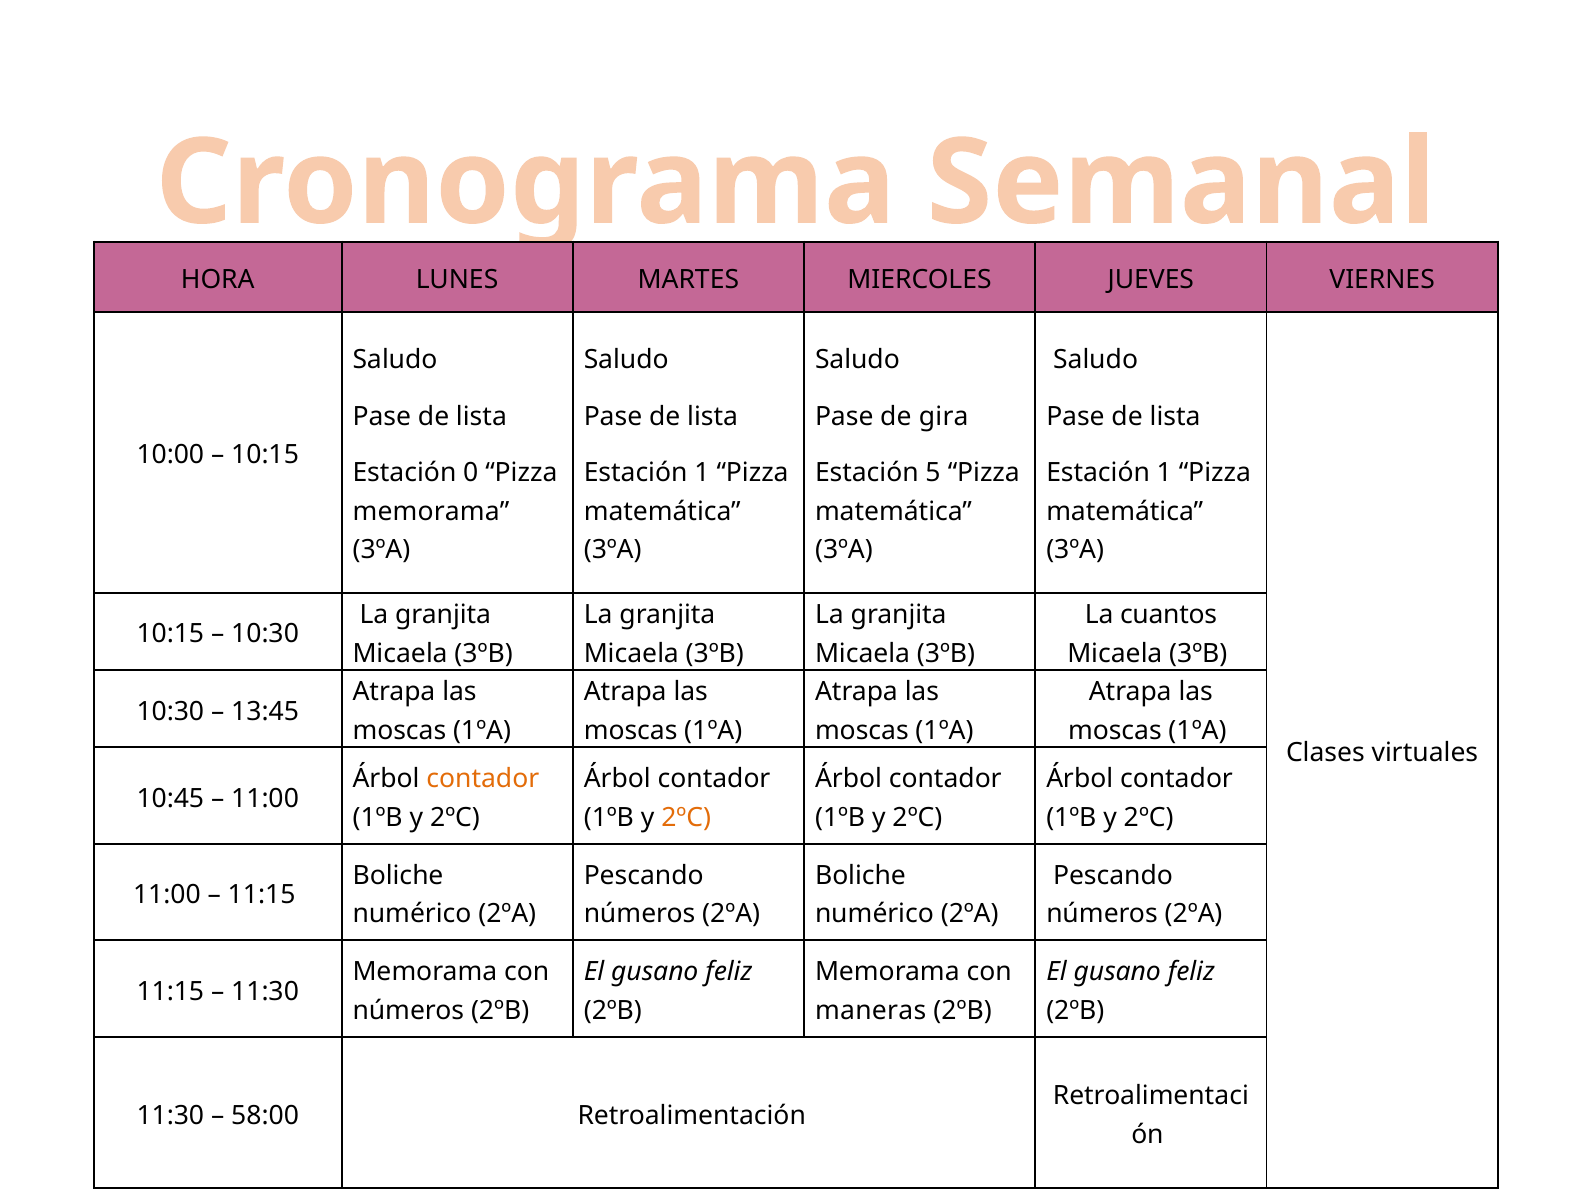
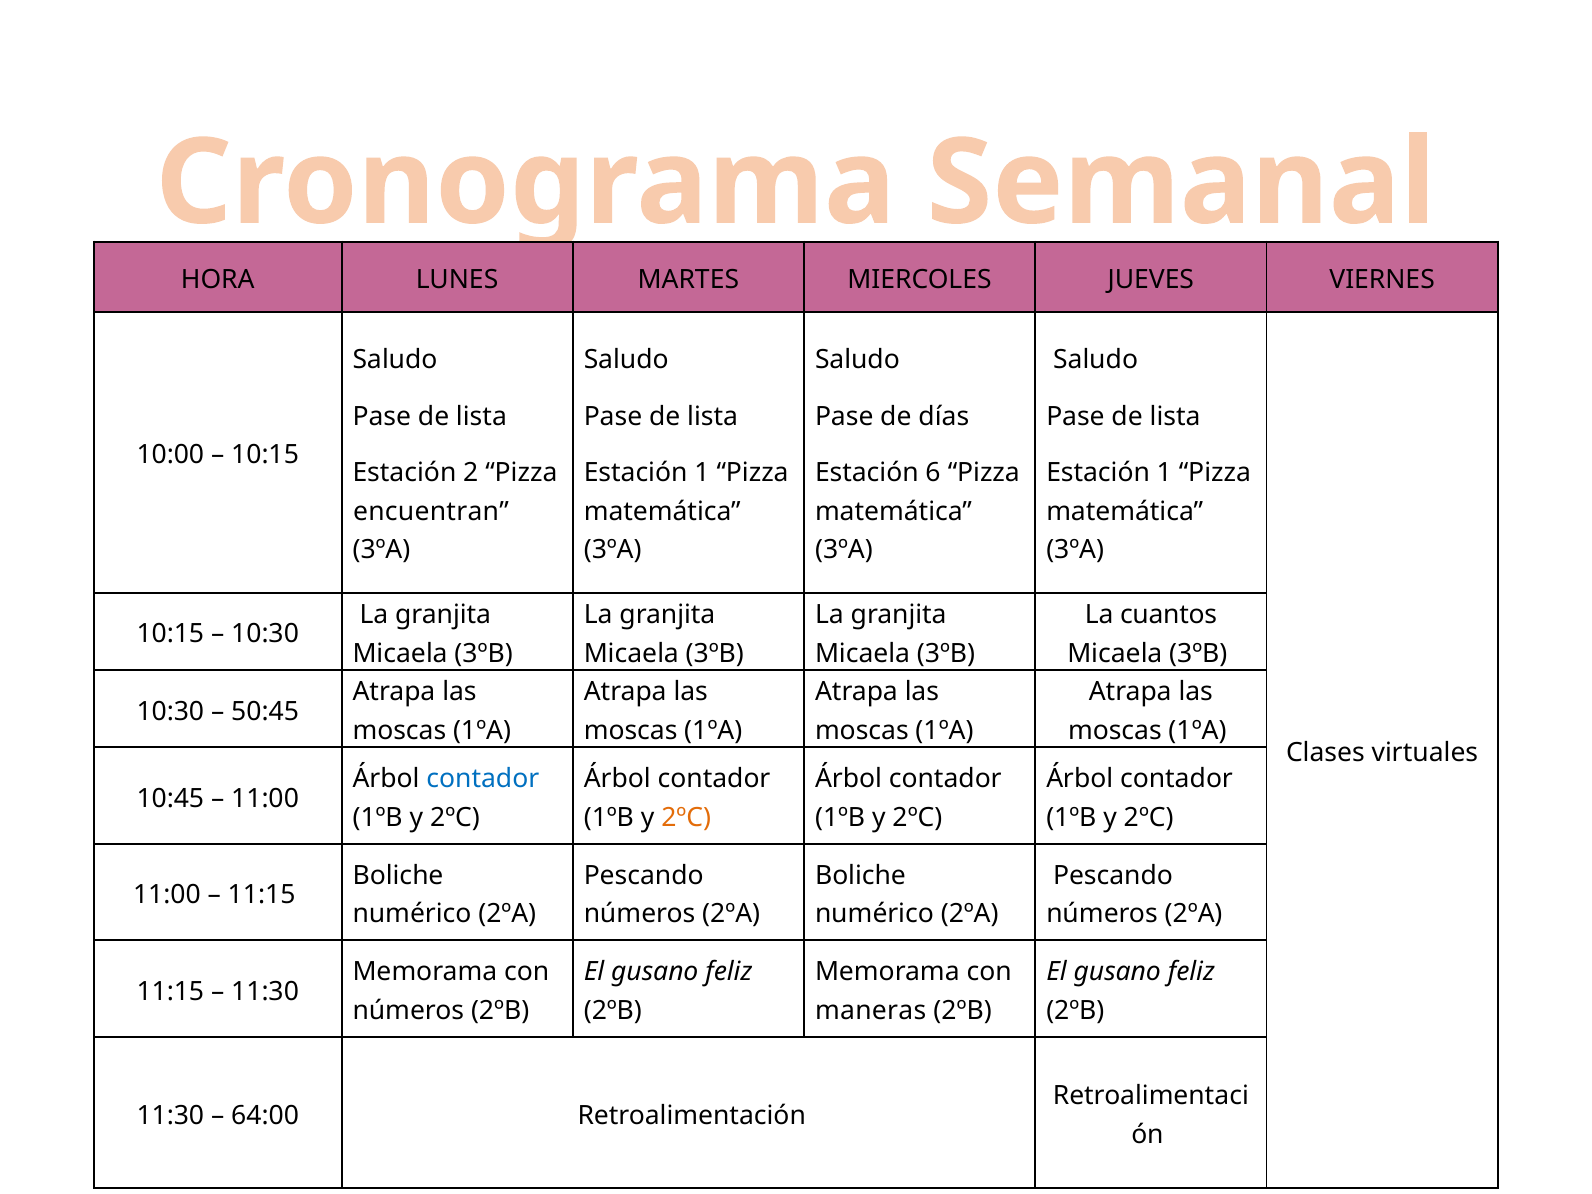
gira: gira -> días (944, 416)
0: 0 -> 2 (471, 473)
5: 5 -> 6 (933, 473)
memorama: memorama -> encuentran (431, 511)
13:45: 13:45 -> 50:45 (265, 711)
contador colour: orange -> blue (483, 779)
58:00: 58:00 -> 64:00 (265, 1115)
